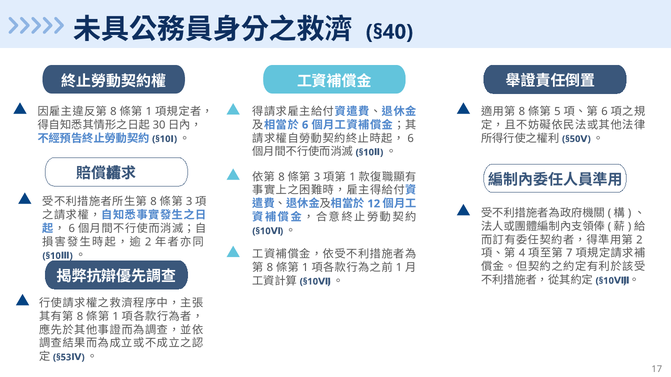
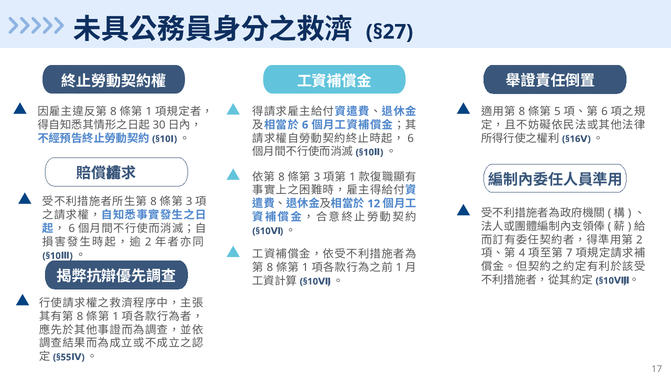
§40: §40 -> §27 (389, 32)
§50: §50 -> §16 (571, 139)
§53: §53 -> §55 (62, 358)
